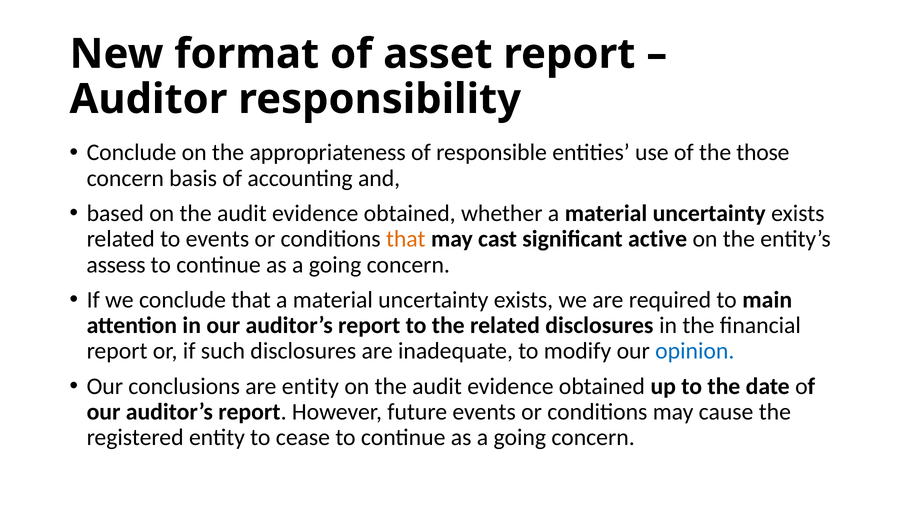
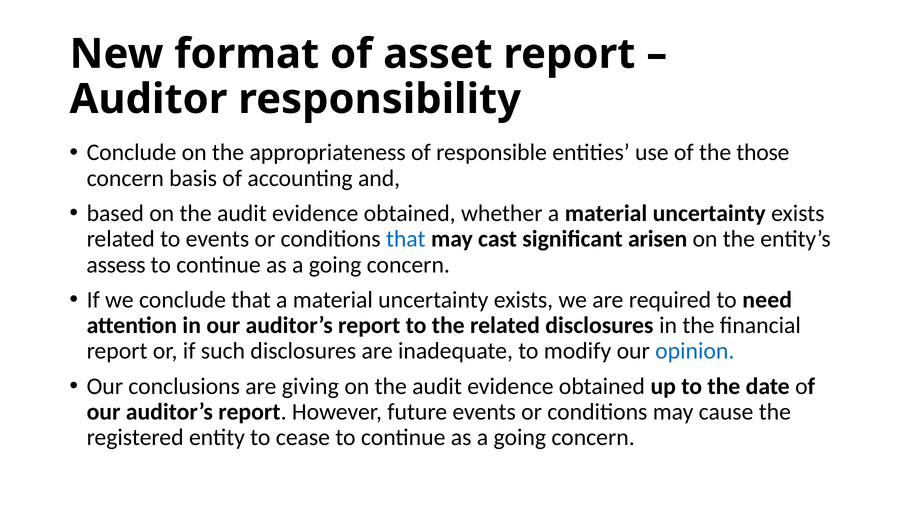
that colour: orange -> blue (406, 239)
active: active -> arisen (658, 239)
main: main -> need (767, 300)
are entity: entity -> giving (310, 386)
